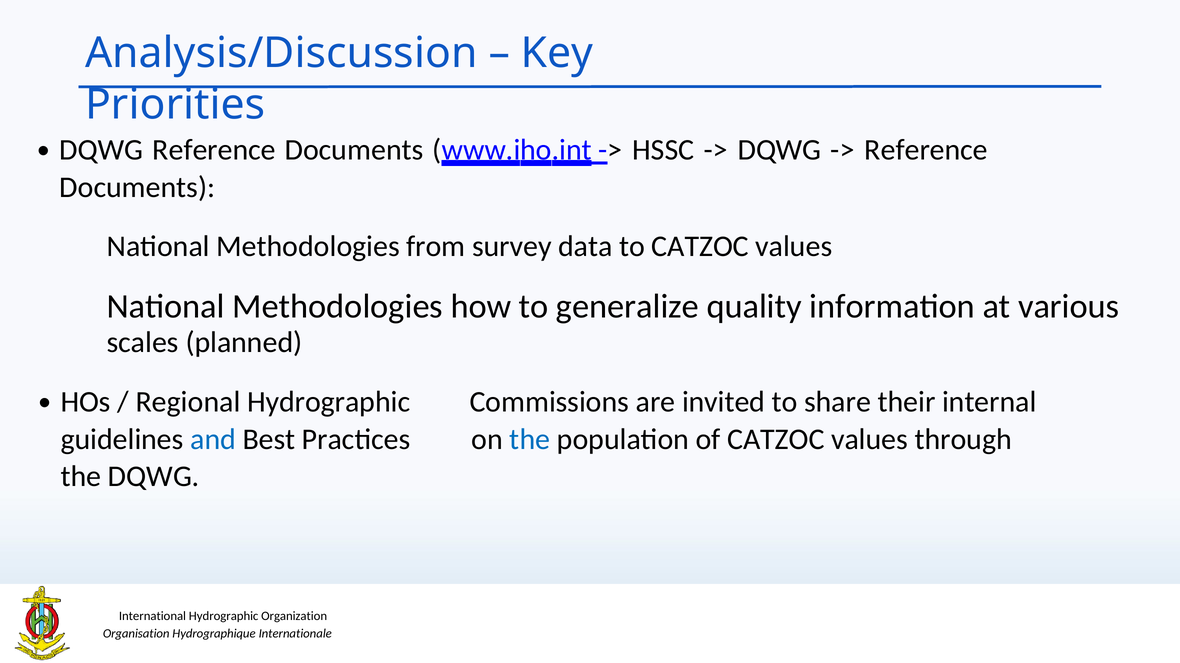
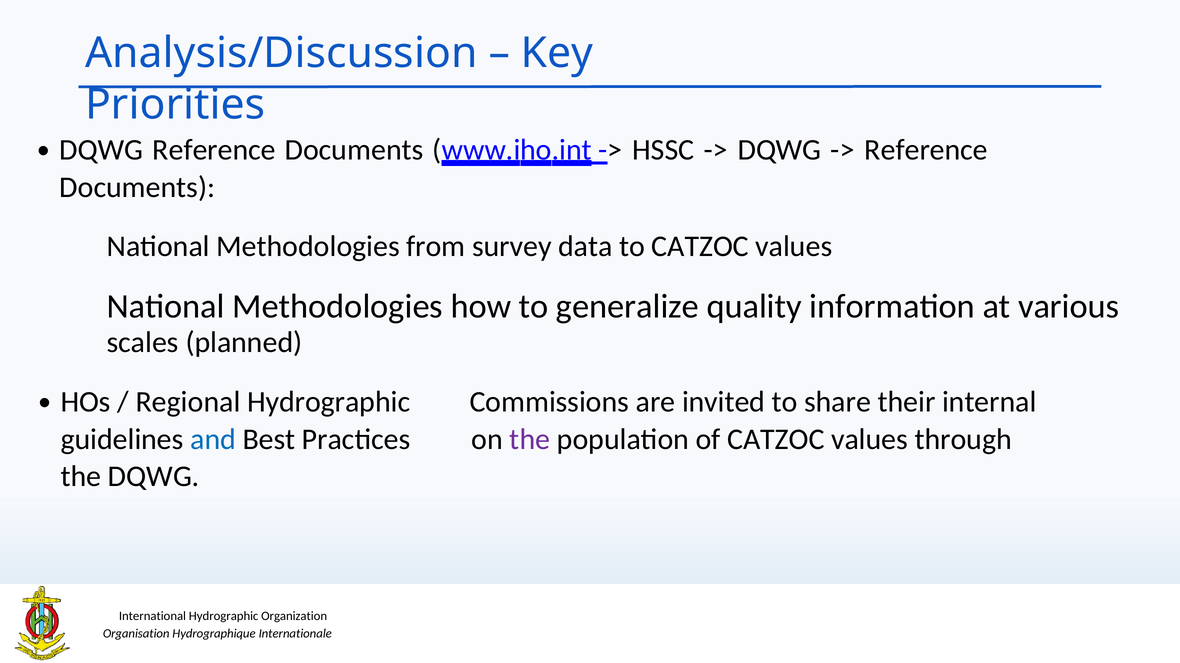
the colour: blue -> purple (530, 440)
